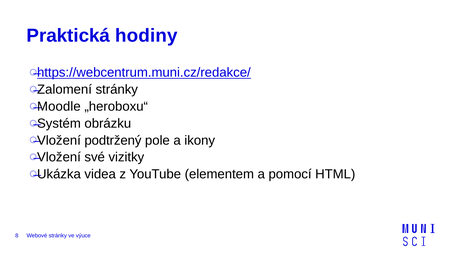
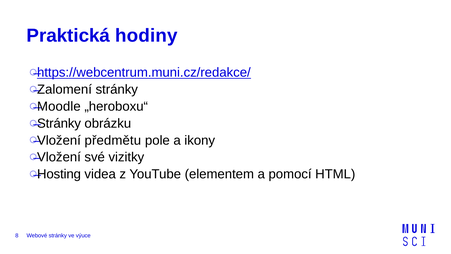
Systém: Systém -> Stránky (59, 123)
podtržený: podtržený -> předmětu (113, 140)
Ukázka: Ukázka -> Hosting (59, 174)
